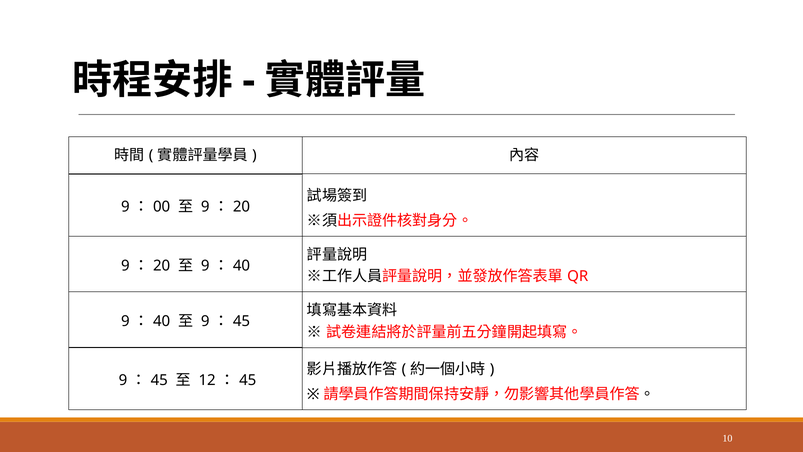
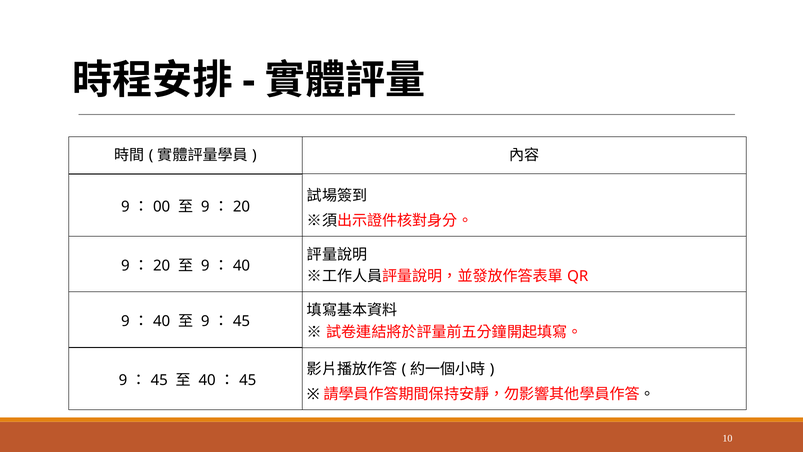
12: 12 -> 40 (207, 380)
